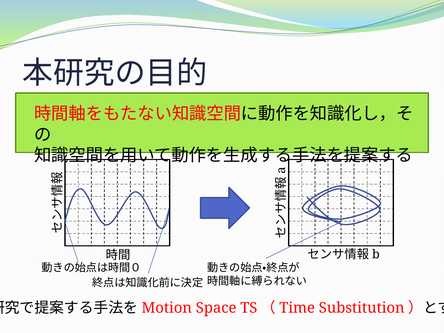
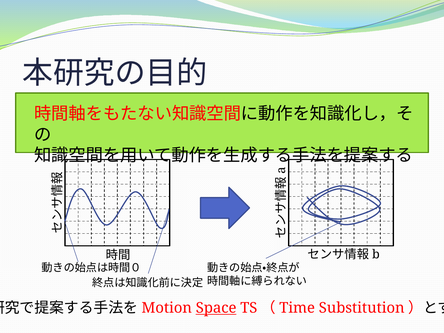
Space underline: none -> present (216, 308)
